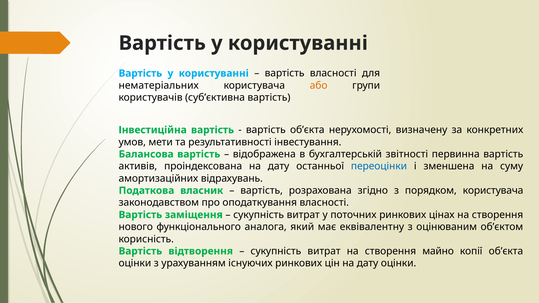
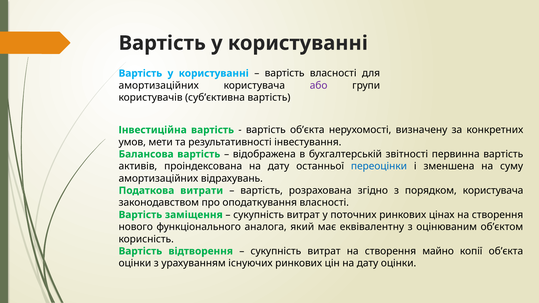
нематеріальних: нематеріальних -> амортизаційних (159, 86)
або colour: orange -> purple (319, 86)
власник: власник -> витрати (202, 191)
